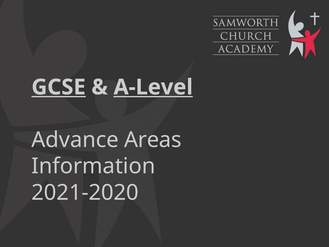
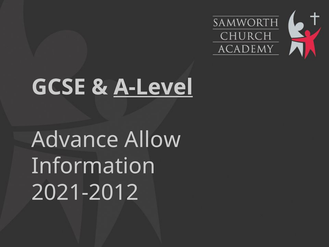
GCSE underline: present -> none (59, 87)
Areas: Areas -> Allow (153, 140)
2021-2020: 2021-2020 -> 2021-2012 (85, 192)
